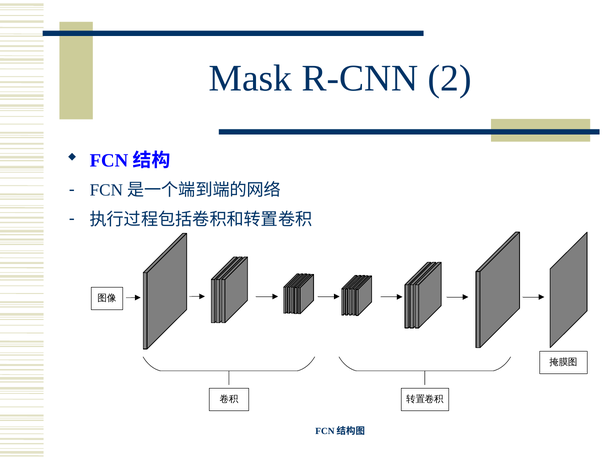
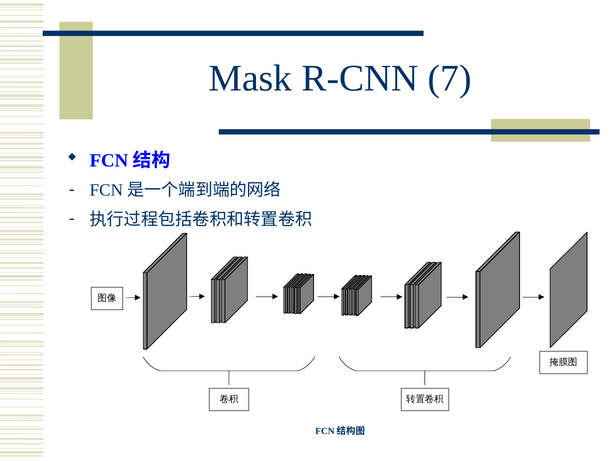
2: 2 -> 7 (450, 78)
